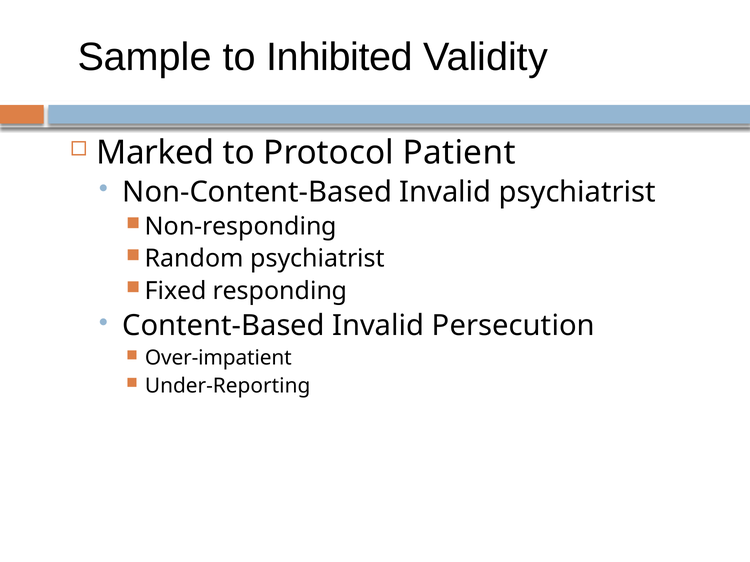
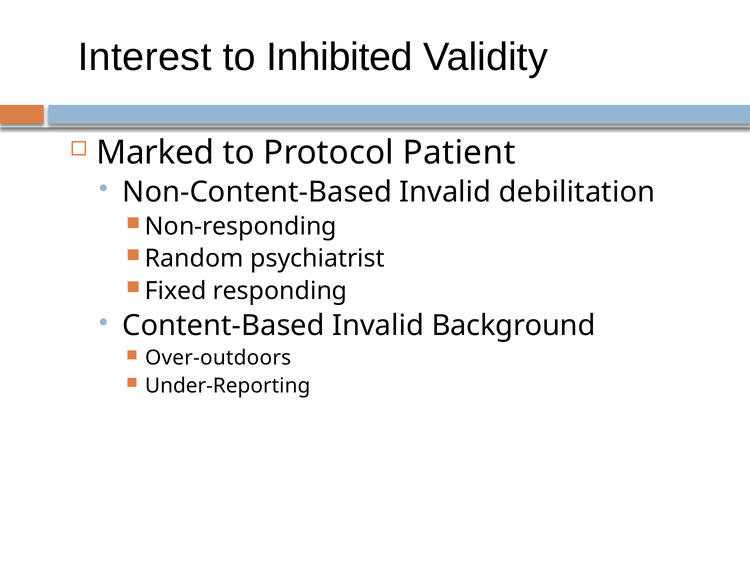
Sample: Sample -> Interest (145, 57)
Invalid psychiatrist: psychiatrist -> debilitation (577, 192)
Persecution: Persecution -> Background (514, 326)
Over-impatient: Over-impatient -> Over-outdoors (218, 358)
